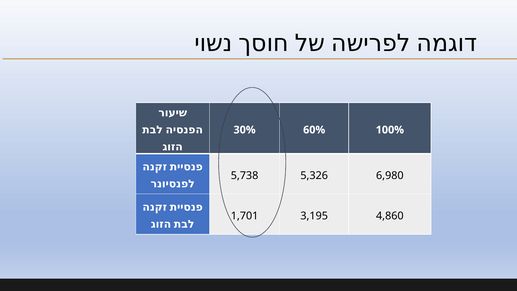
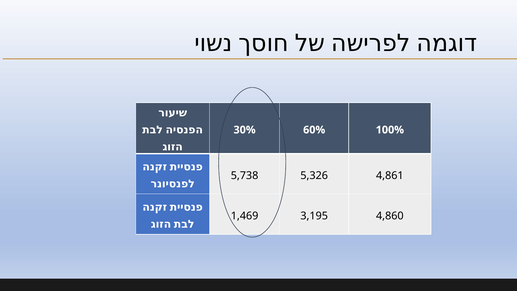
6,980: 6,980 -> 4,861 (390, 175)
1,701: 1,701 -> 1,469 (245, 216)
